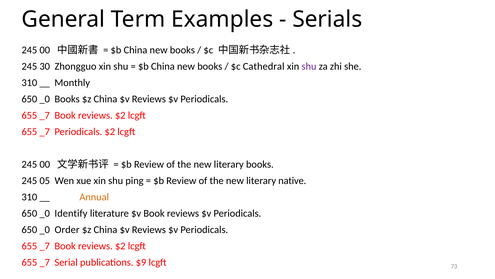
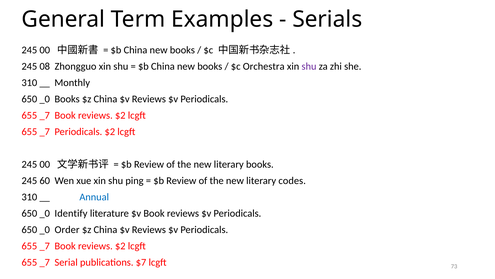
30: 30 -> 08 (45, 66)
Cathedral: Cathedral -> Orchestra (264, 66)
05: 05 -> 60 (45, 180)
native: native -> codes (292, 180)
Annual colour: orange -> blue (94, 197)
$9: $9 -> $7 (141, 262)
